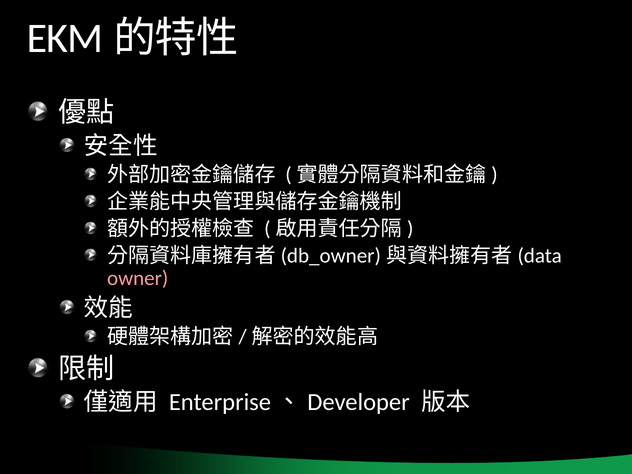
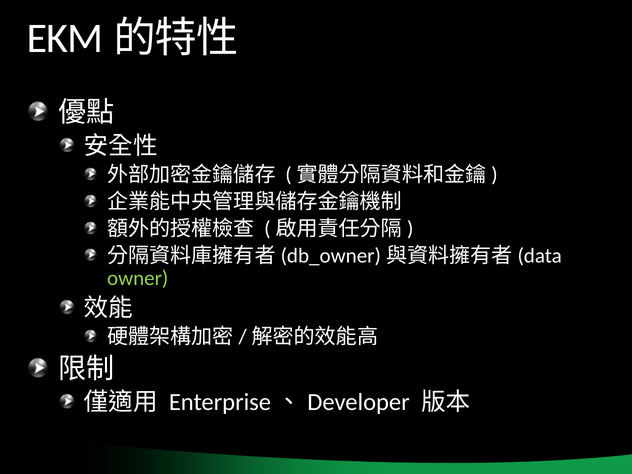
owner colour: pink -> light green (138, 278)
